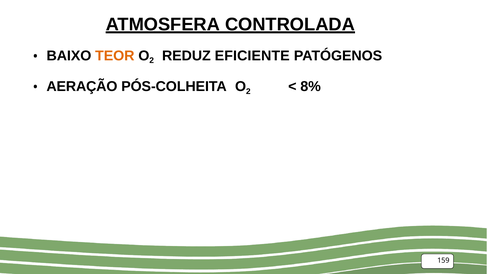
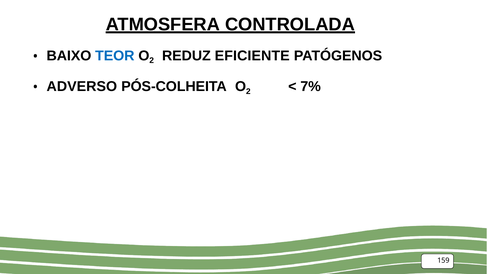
TEOR colour: orange -> blue (115, 56)
AERAÇÃO: AERAÇÃO -> ADVERSO (82, 86)
8%: 8% -> 7% (311, 86)
